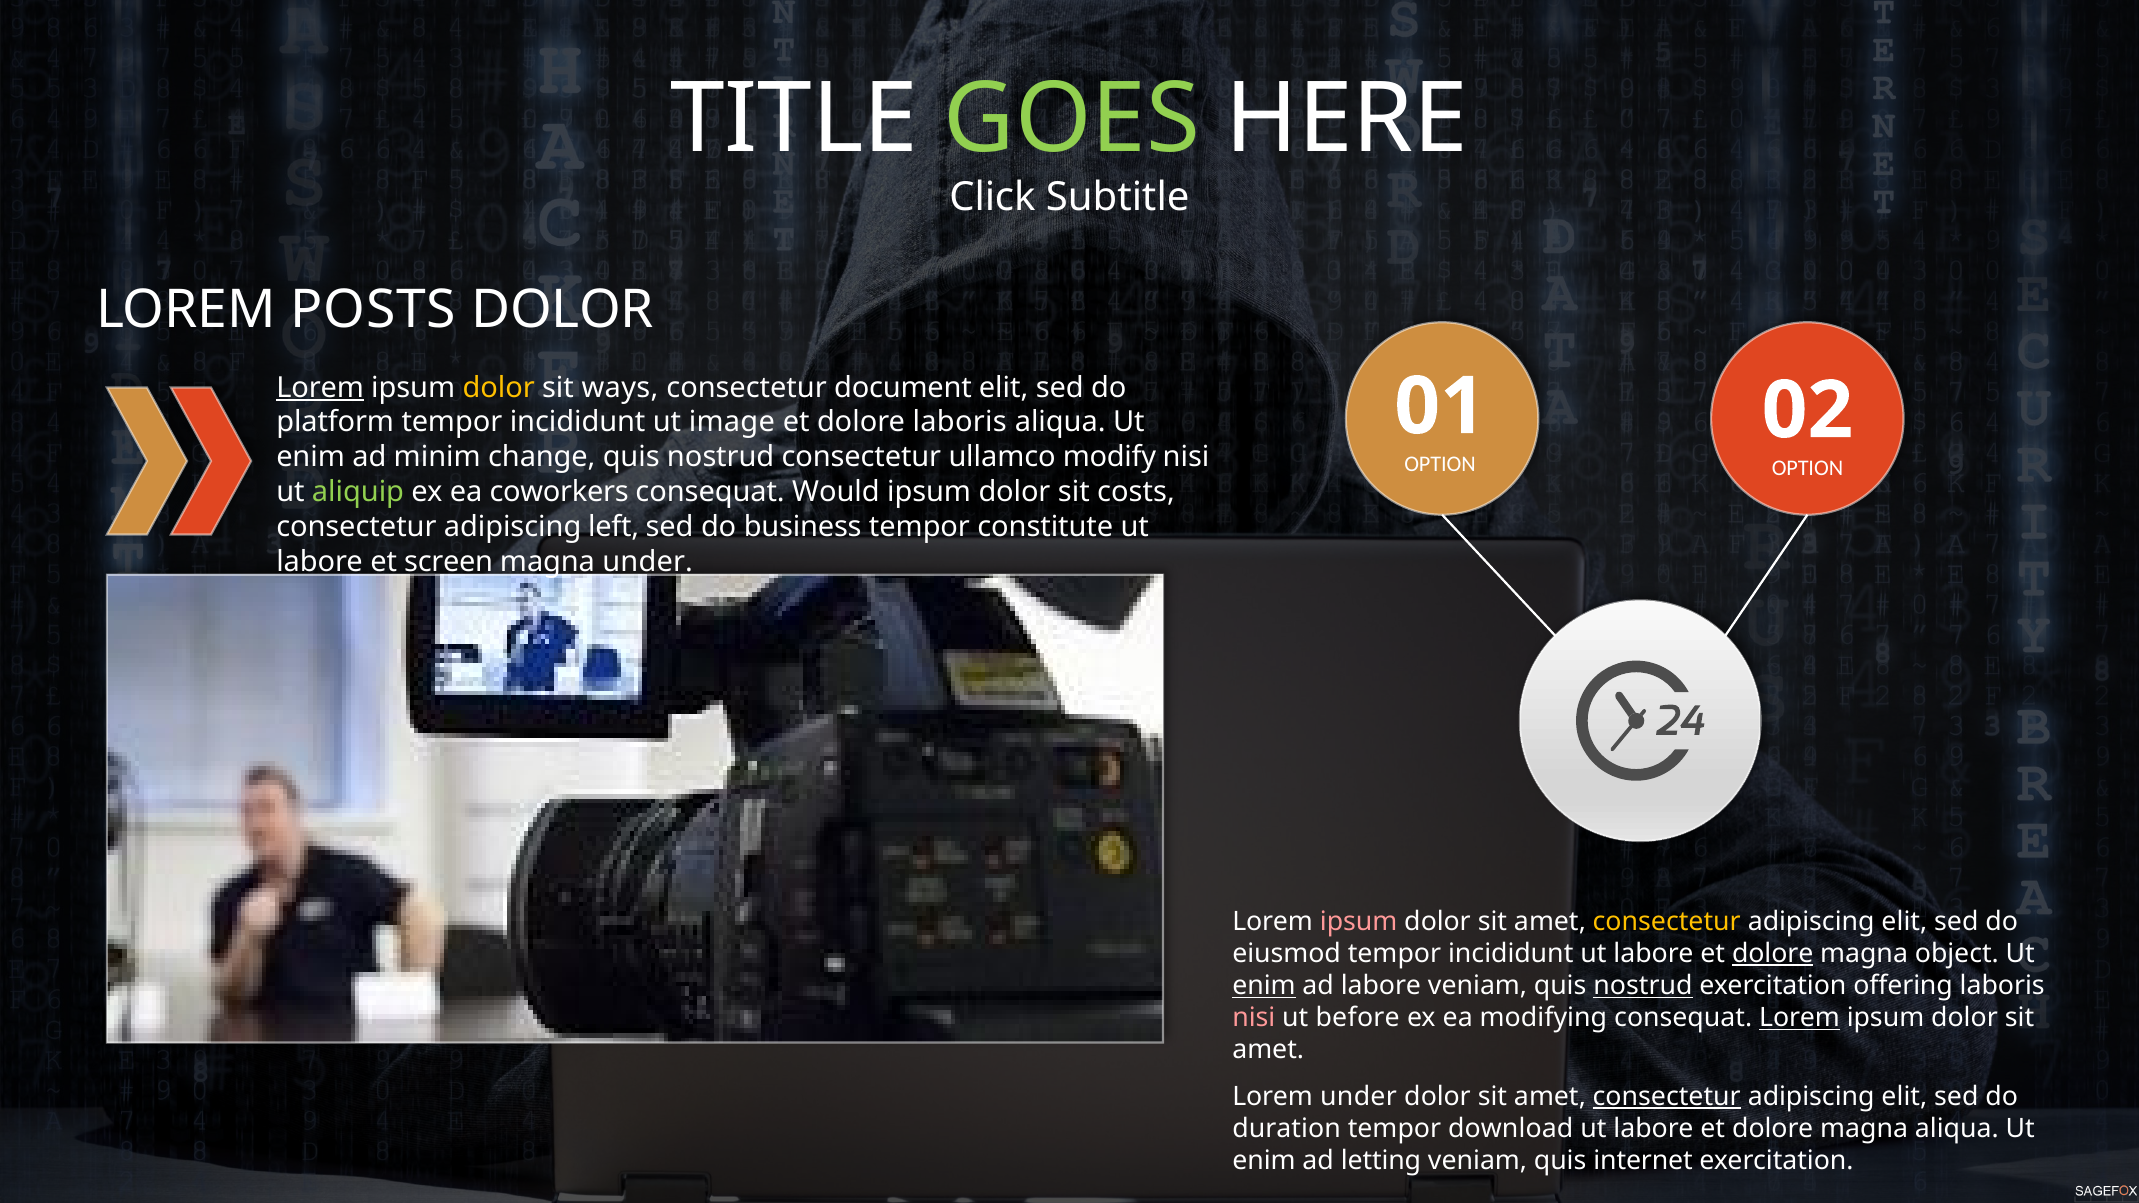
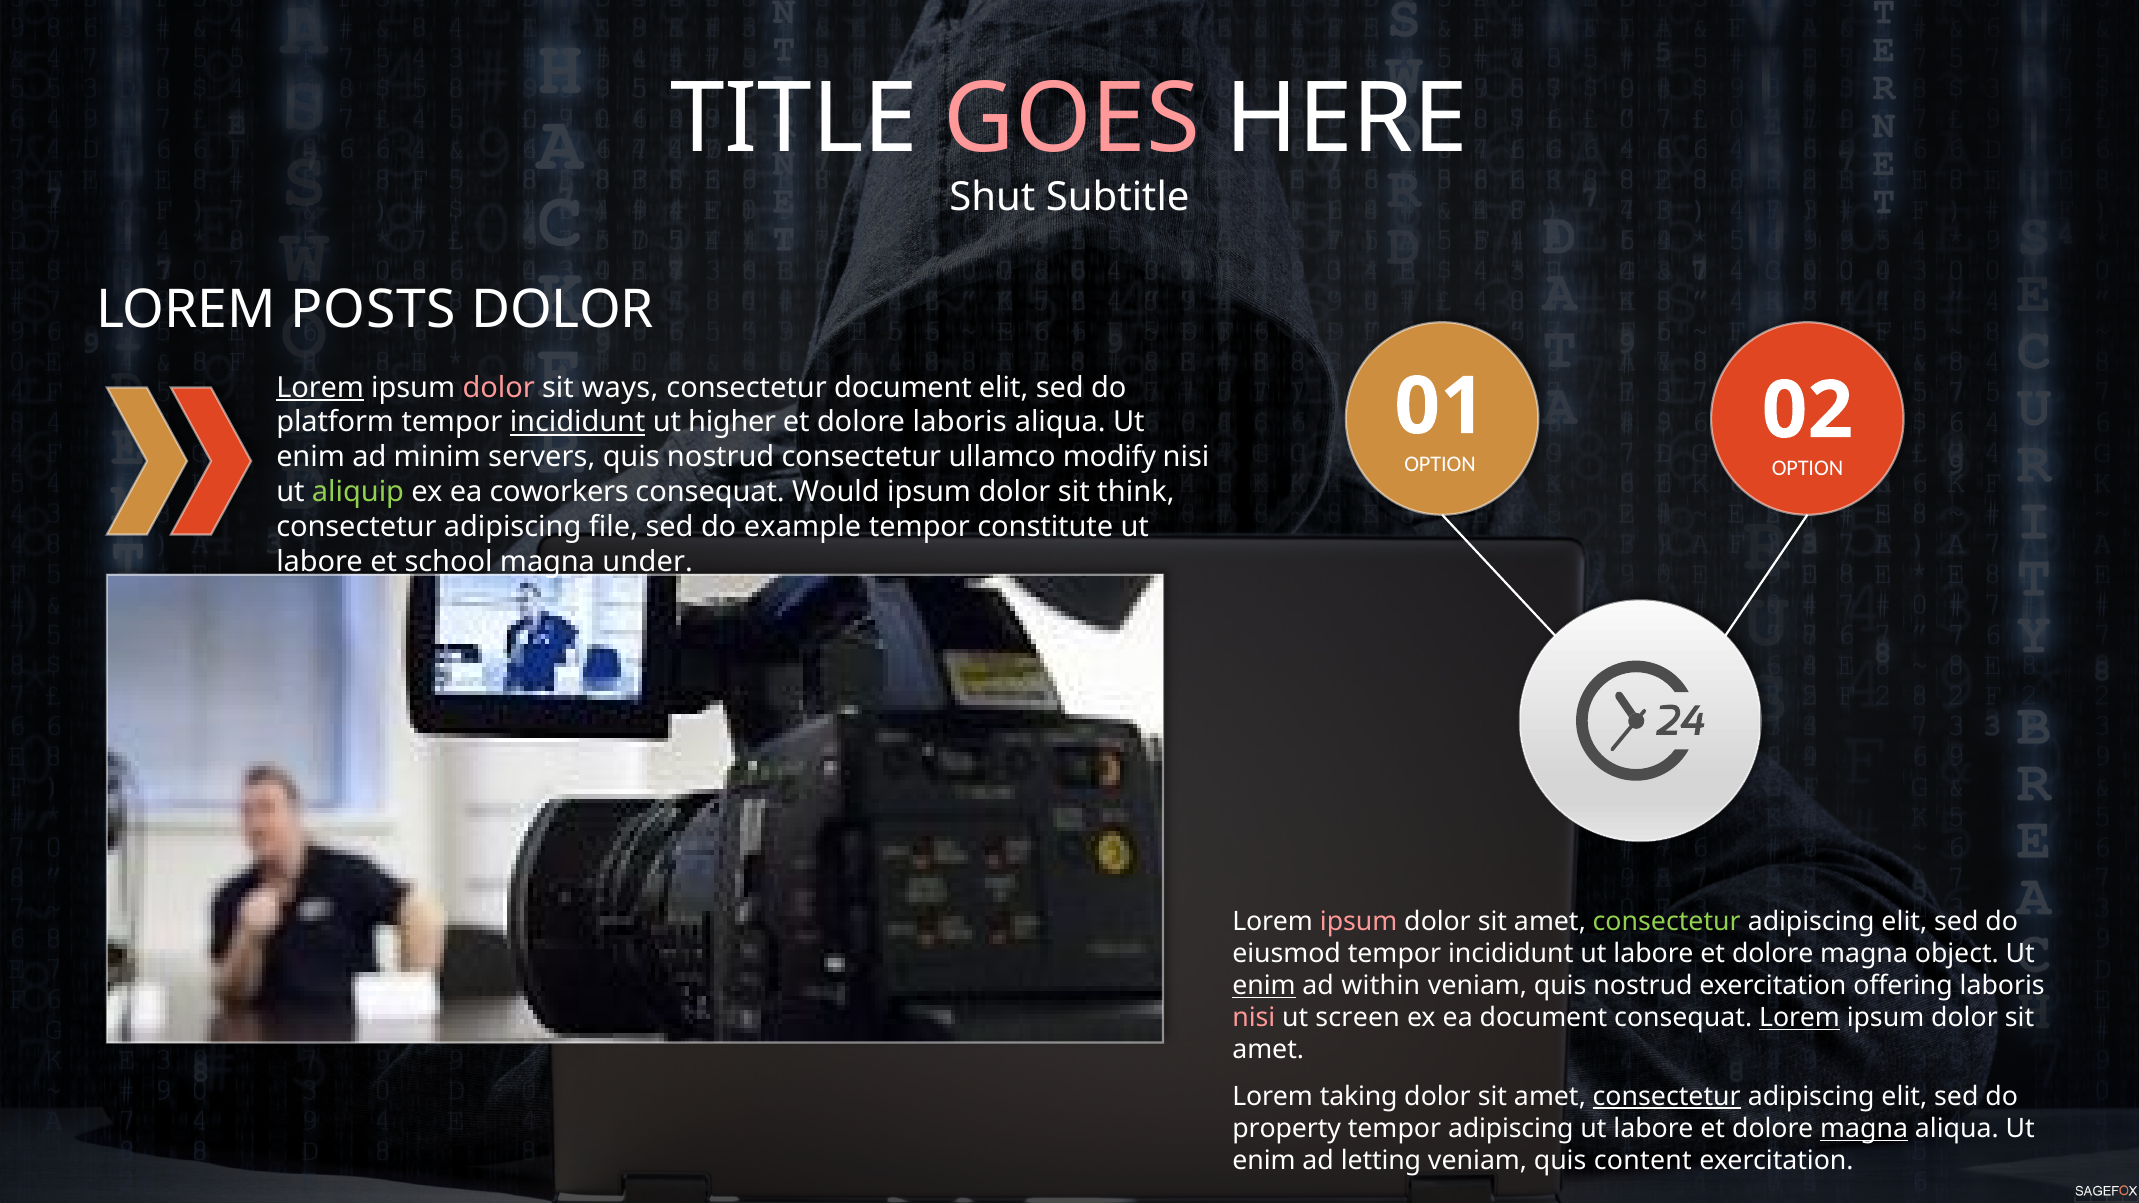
GOES colour: light green -> pink (1072, 119)
Click: Click -> Shut (992, 198)
dolor colour: yellow -> pink (499, 388)
incididunt underline: none -> present (578, 422)
image: image -> higher (732, 422)
change: change -> servers (542, 457)
costs: costs -> think (1136, 492)
left: left -> file (613, 527)
business: business -> example (803, 527)
screen: screen -> school (449, 562)
consectetur colour: yellow -> light green (1667, 922)
dolore underline: present -> none (1773, 954)
ad labore: labore -> within (1381, 986)
nostrud underline: present -> none (1643, 986)
before: before -> screen (1358, 1018)
ea modifying: modifying -> document (1543, 1018)
Lorem under: under -> taking (1359, 1097)
duration: duration -> property (1287, 1129)
tempor download: download -> adipiscing (1511, 1129)
magna underline: none -> present (1864, 1129)
internet: internet -> content (1643, 1161)
